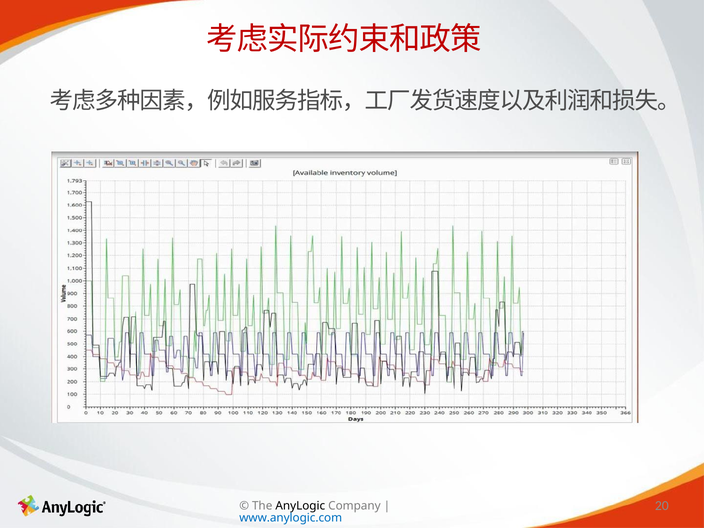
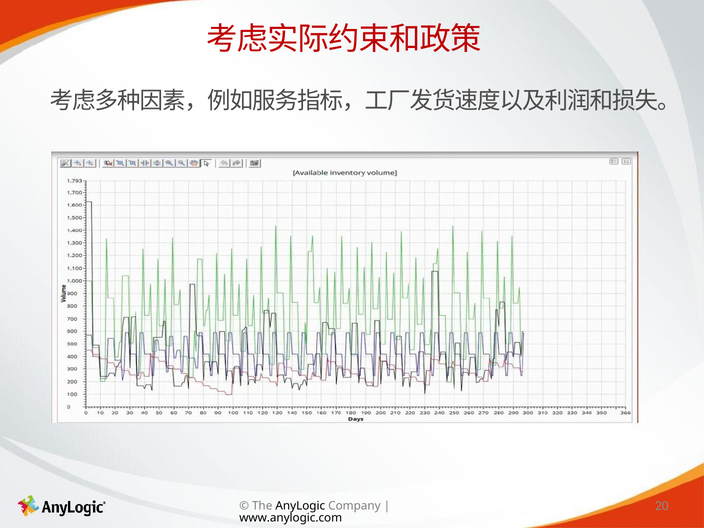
www.anylogic.com colour: blue -> black (291, 518)
